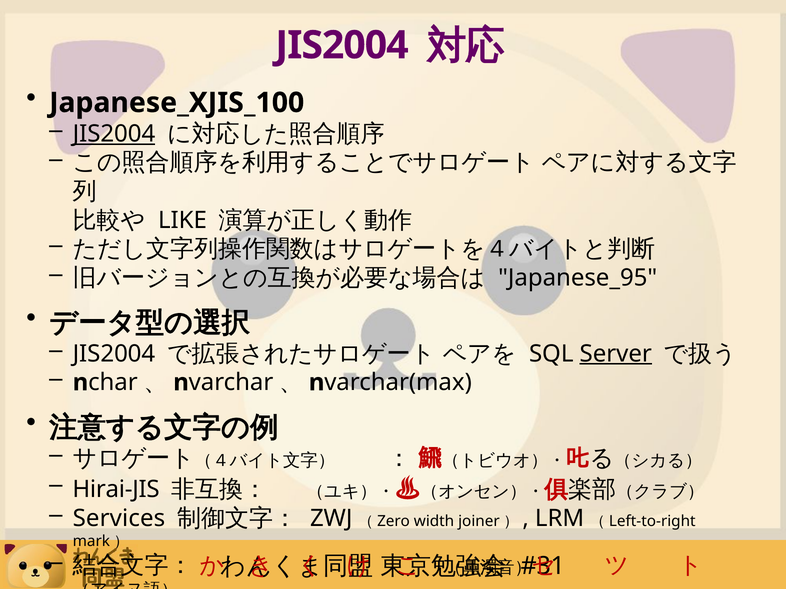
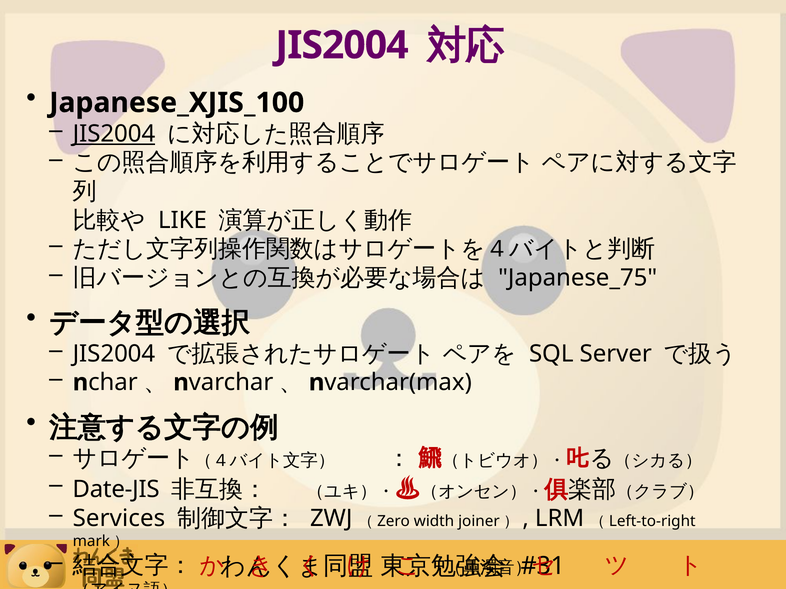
Japanese_95: Japanese_95 -> Japanese_75 (578, 278)
Server underline: present -> none (616, 354)
Hirai-JIS: Hirai-JIS -> Date-JIS (116, 490)
